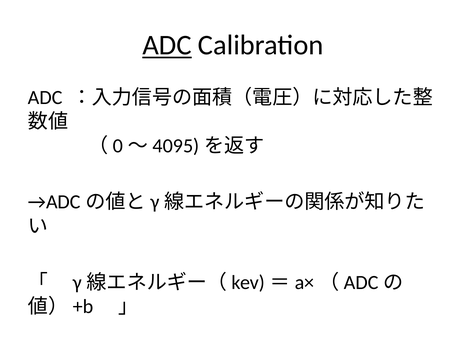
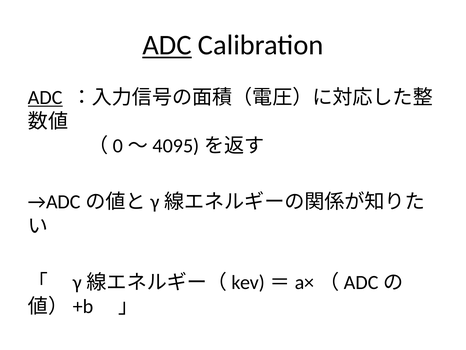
ADC underline: none -> present (45, 97)
